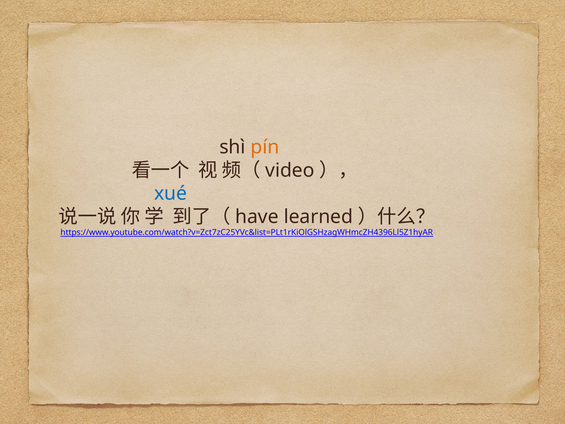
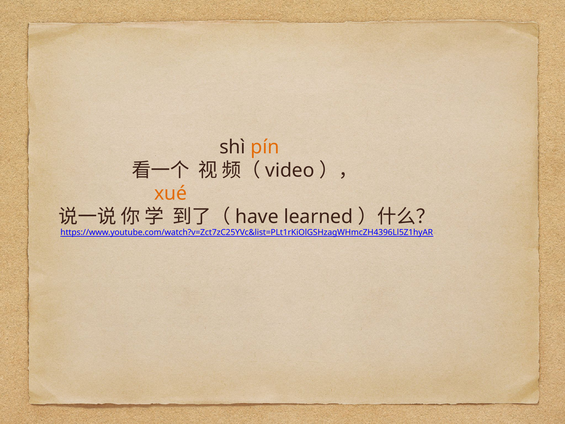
xué colour: blue -> orange (171, 193)
